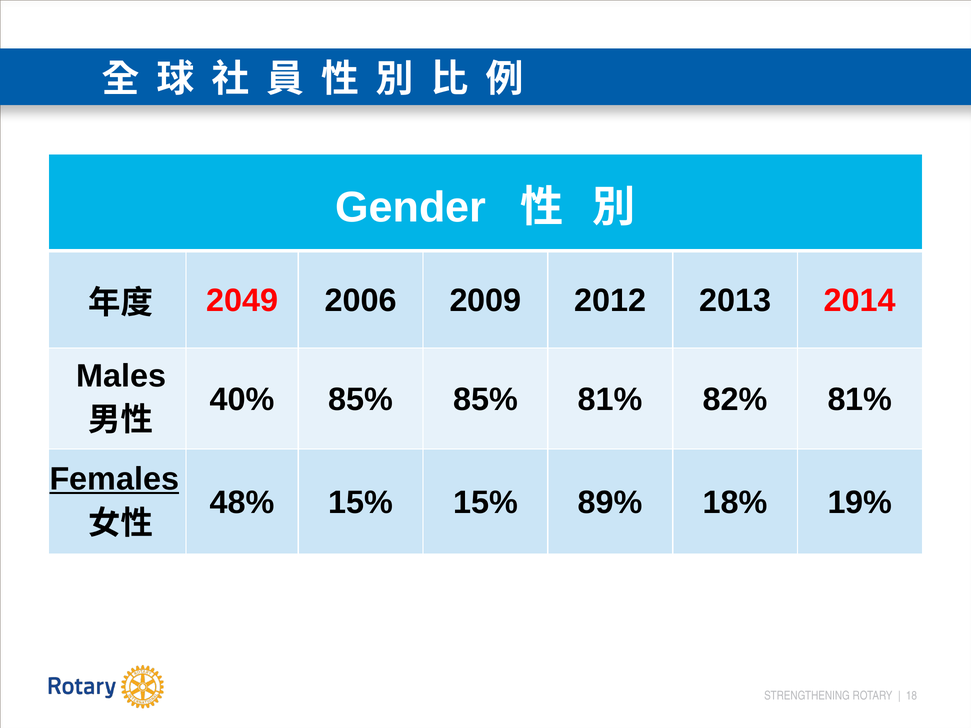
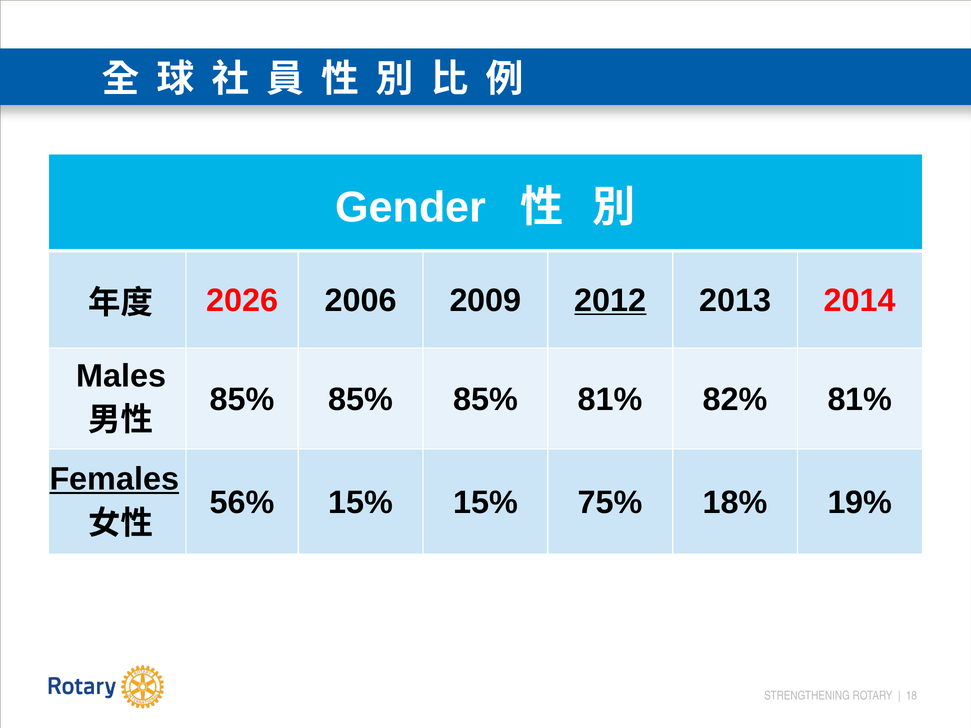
2049: 2049 -> 2026 (242, 300)
2012 underline: none -> present (610, 300)
40%: 40% -> 85% (242, 400)
48%: 48% -> 56% (242, 503)
89%: 89% -> 75% (610, 503)
